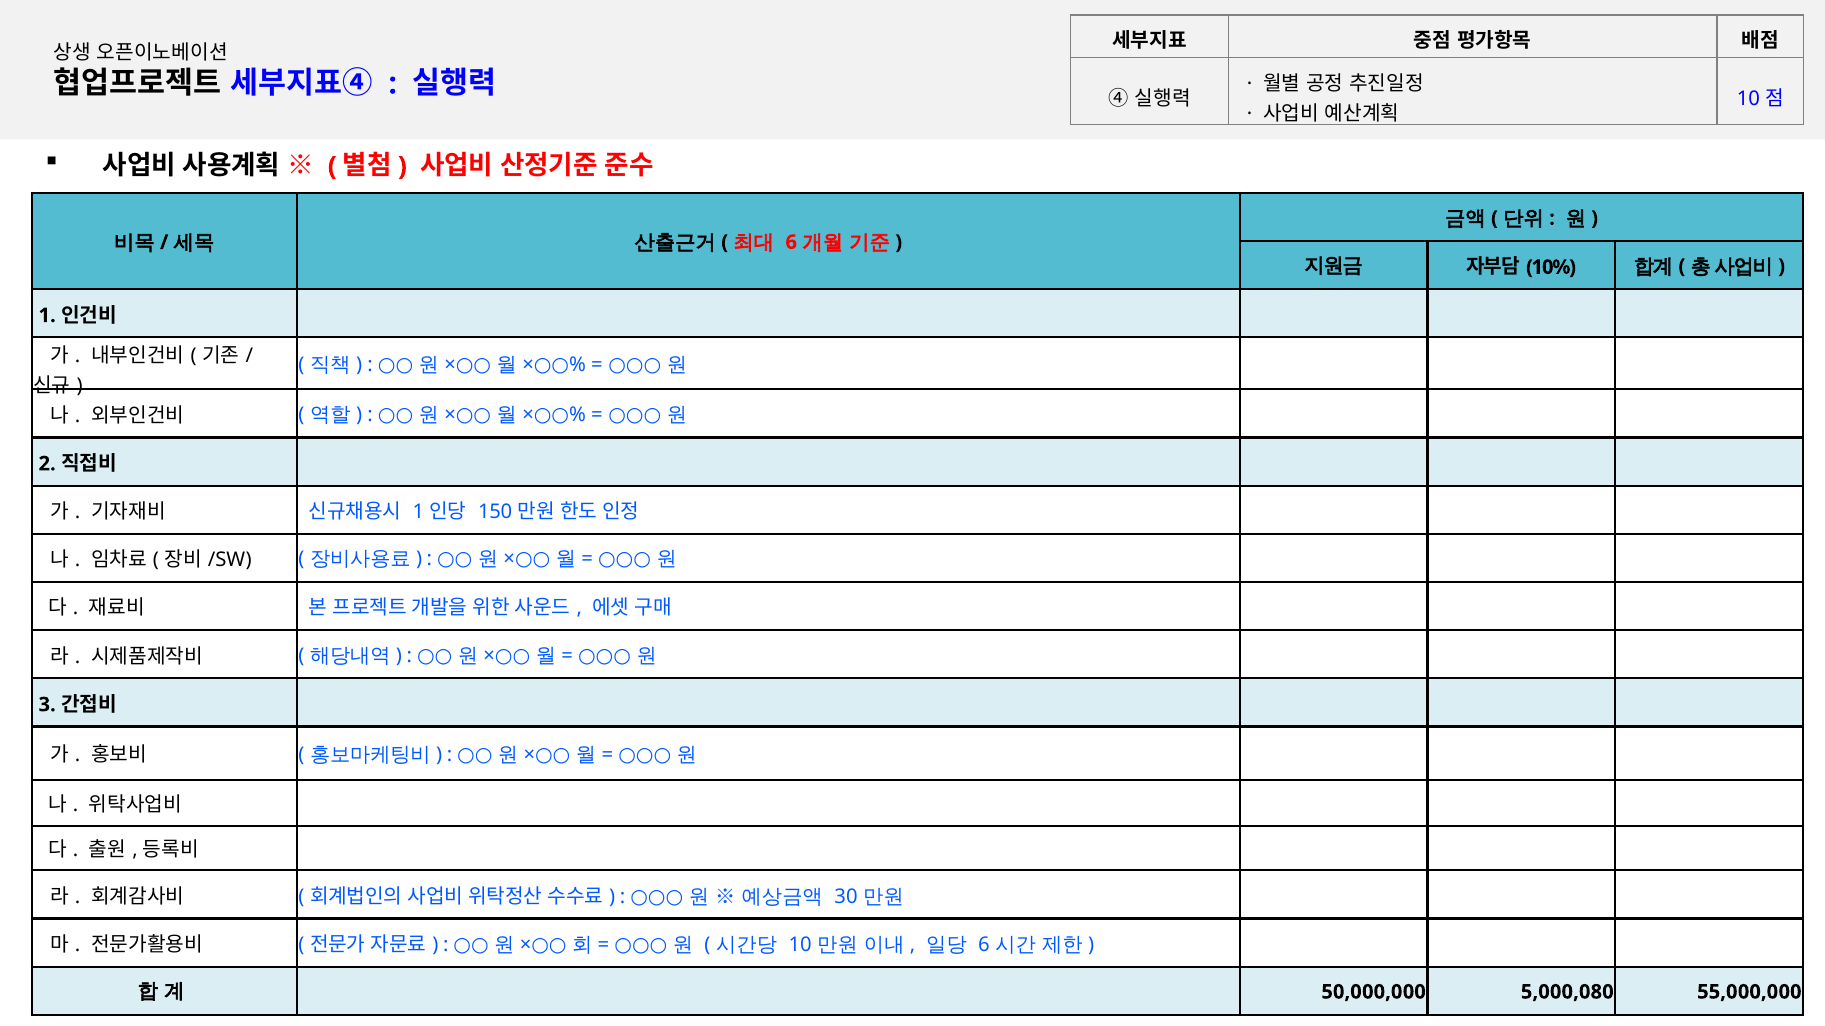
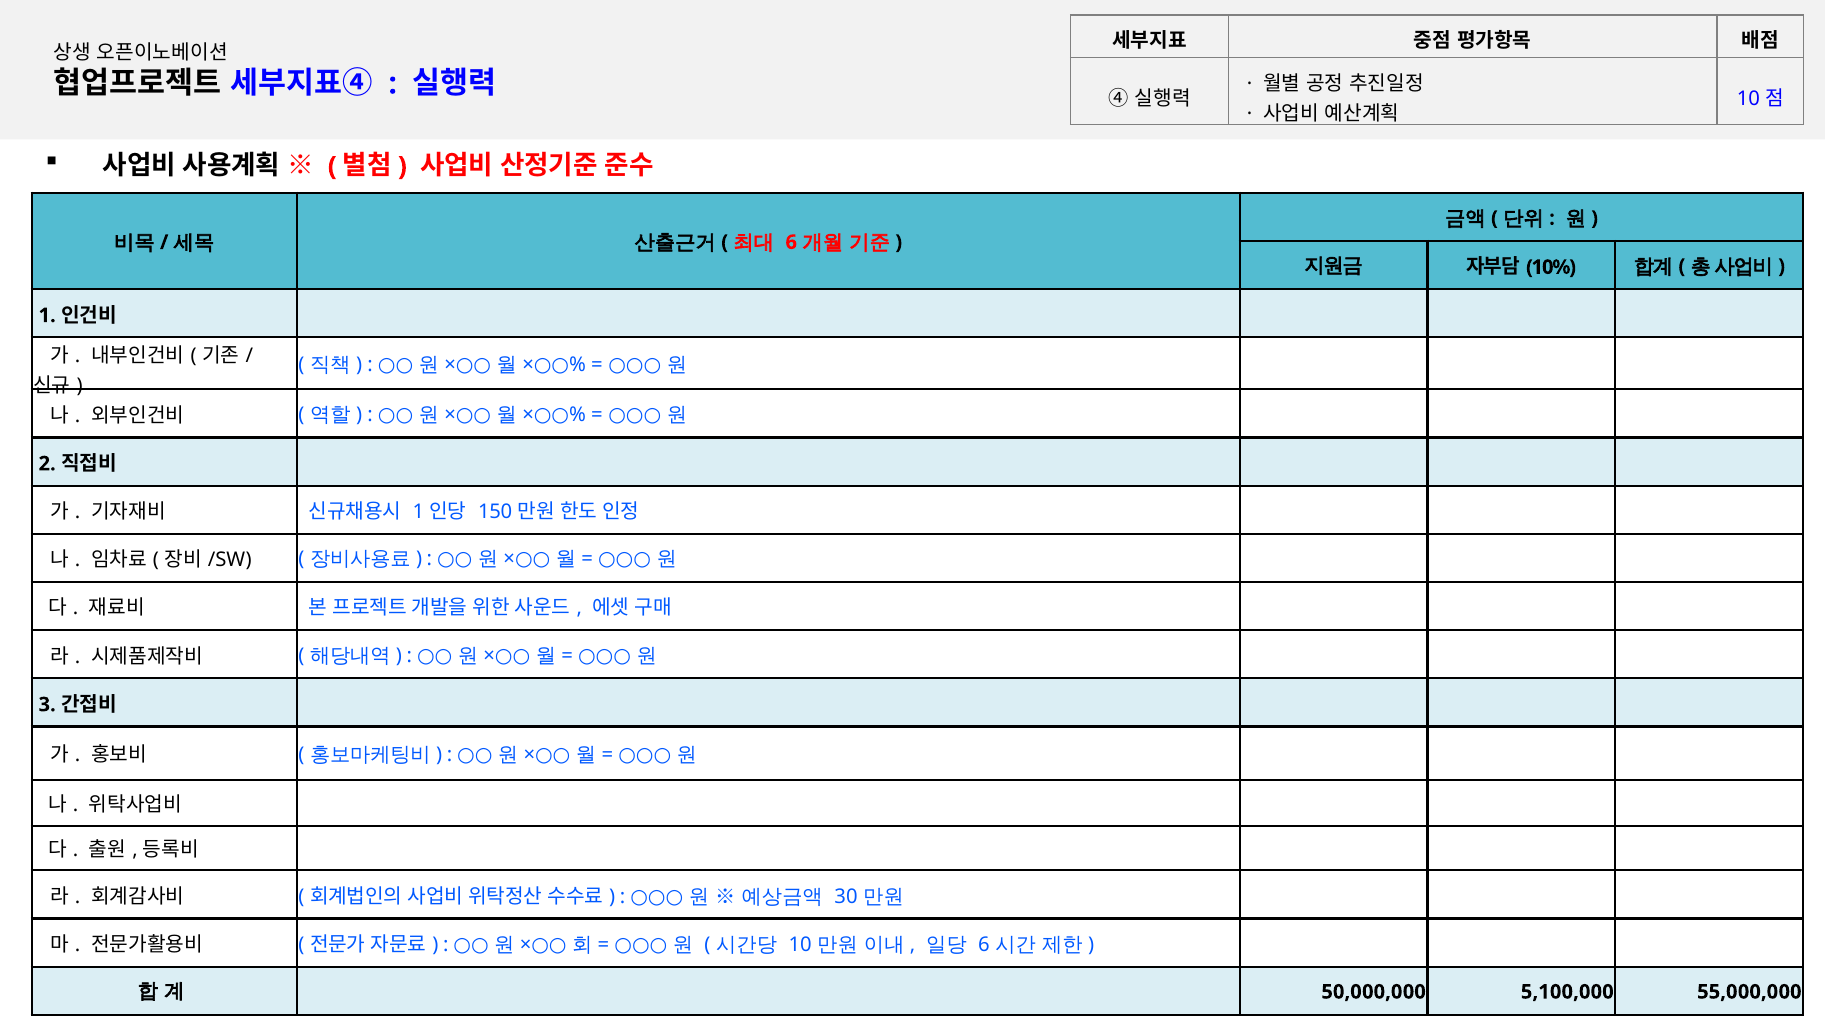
5,000,080: 5,000,080 -> 5,100,000 (1567, 992)
